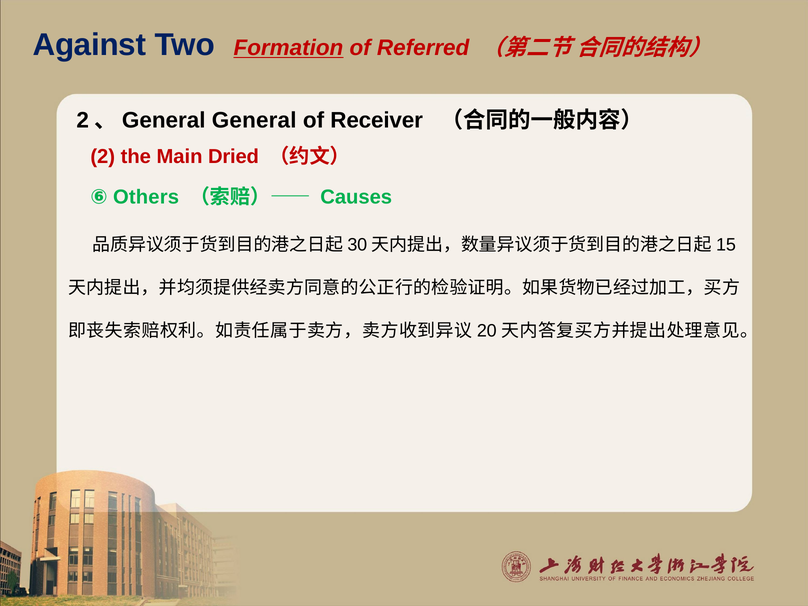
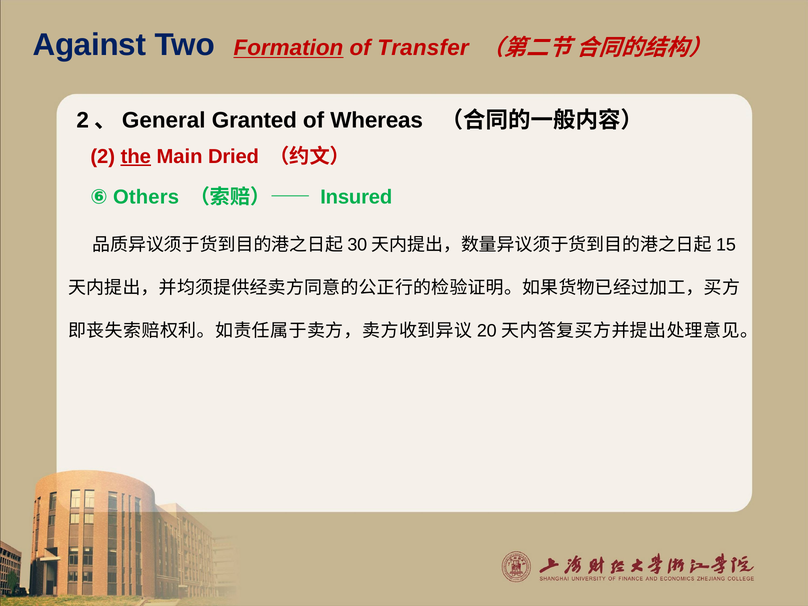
Referred: Referred -> Transfer (423, 48)
General: General -> Granted (254, 120)
Receiver: Receiver -> Whereas (377, 120)
the underline: none -> present (136, 156)
Causes: Causes -> Insured (356, 197)
